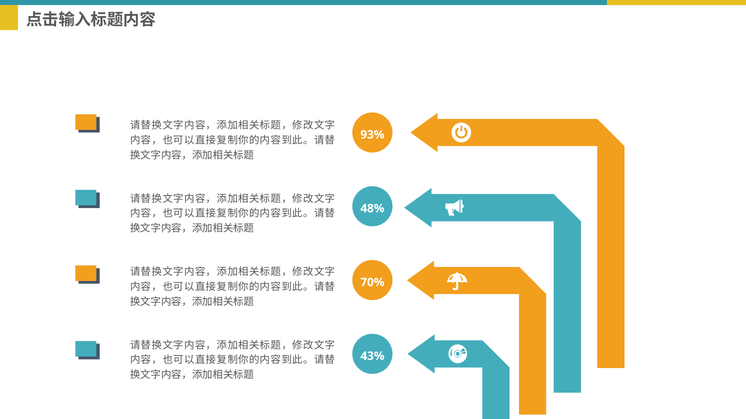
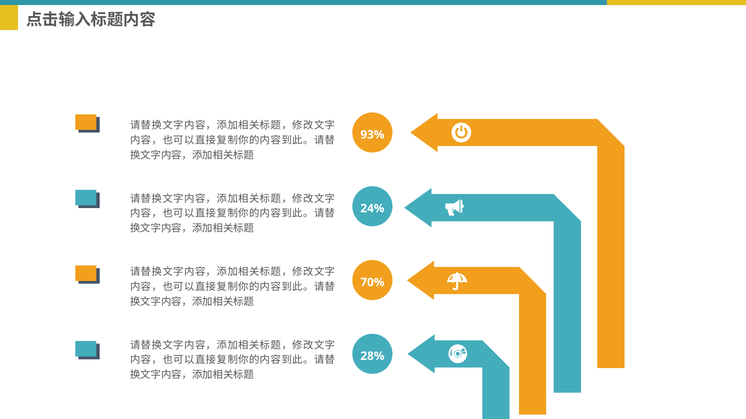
48%: 48% -> 24% (372, 209)
43%: 43% -> 28% (372, 357)
